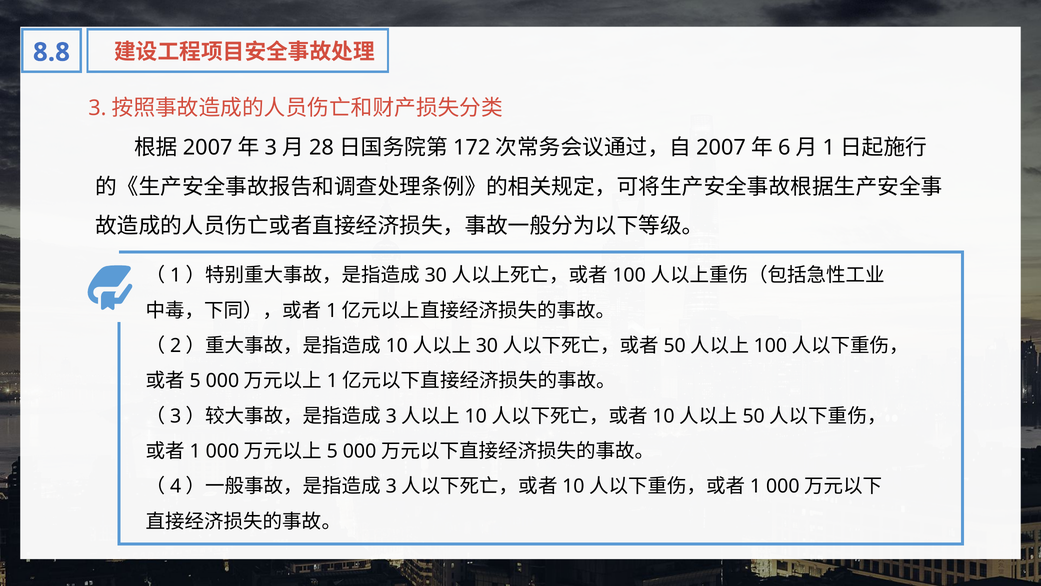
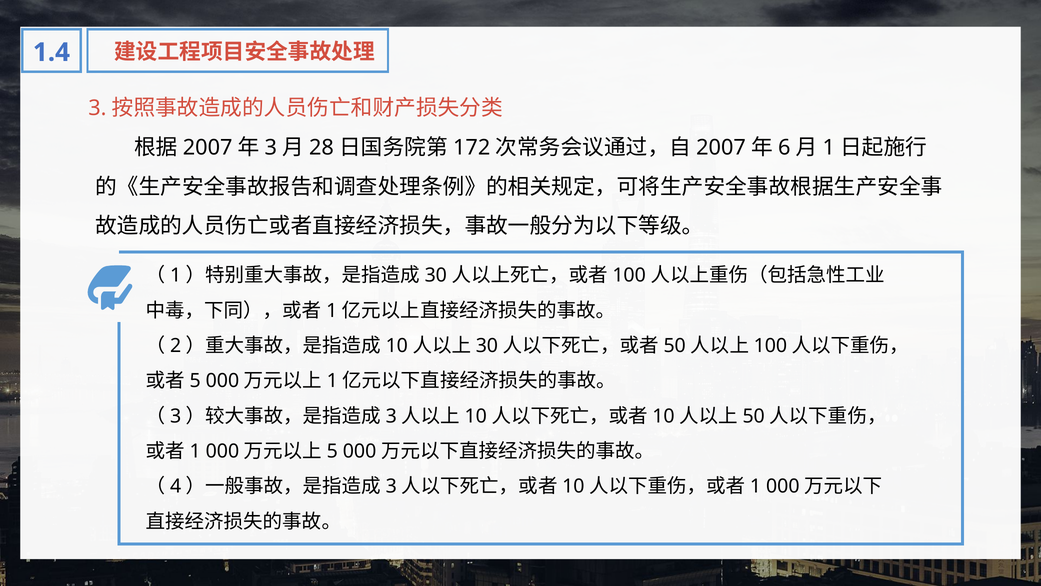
8.8: 8.8 -> 1.4 (51, 52)
